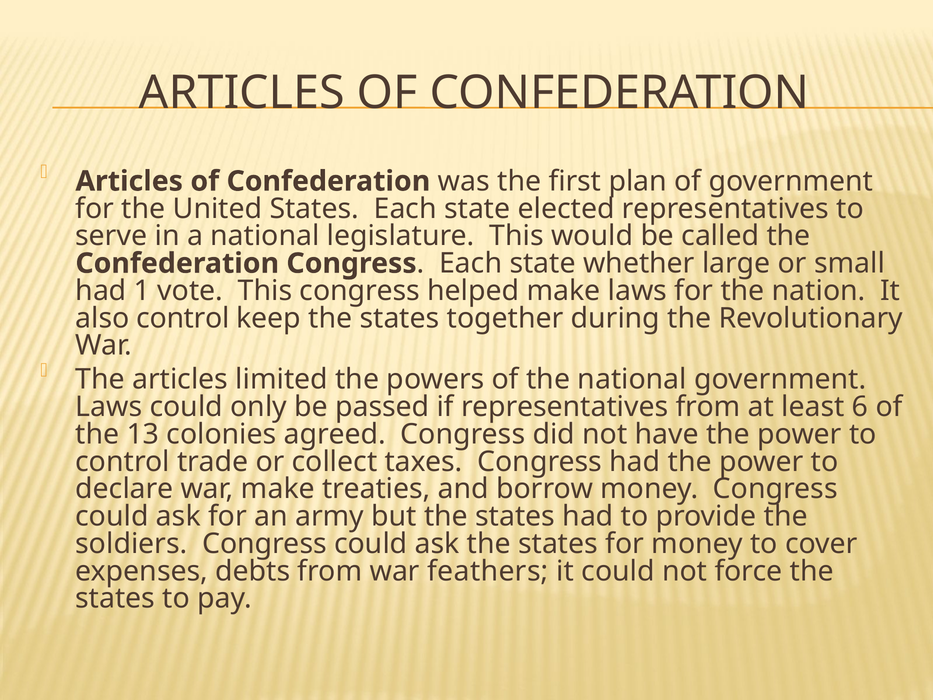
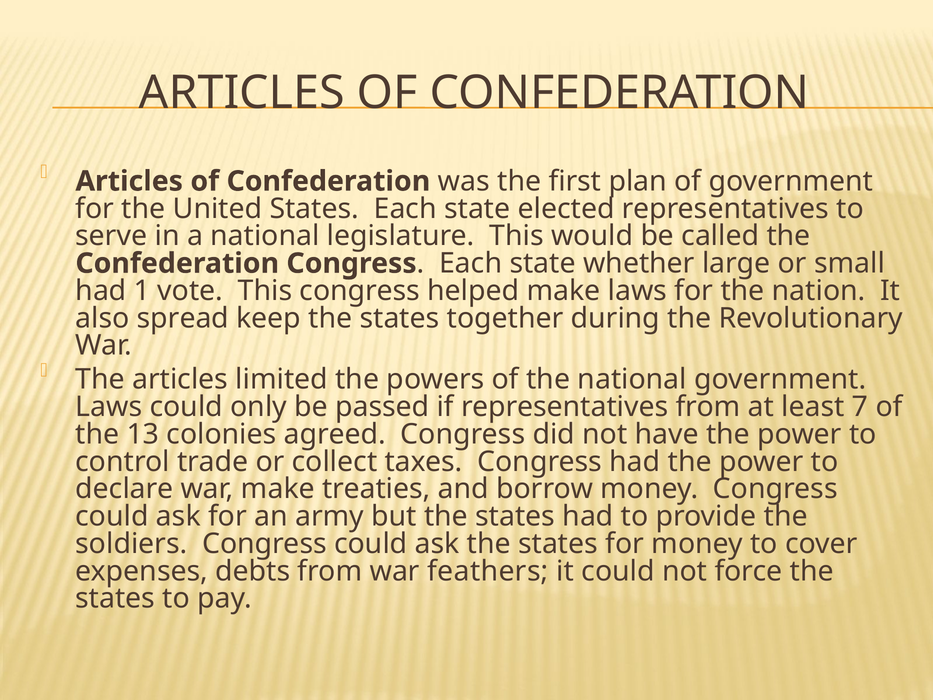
also control: control -> spread (183, 318)
6: 6 -> 7 (860, 407)
